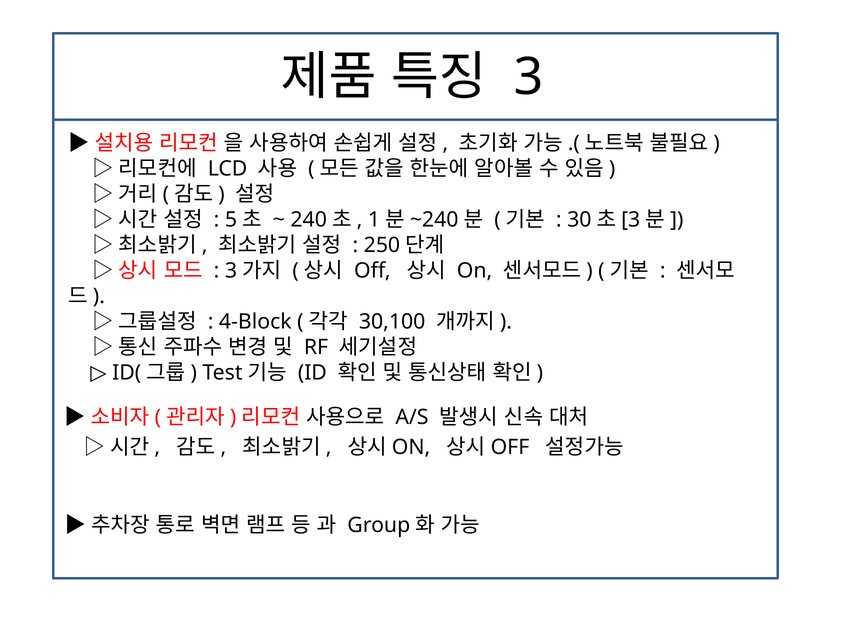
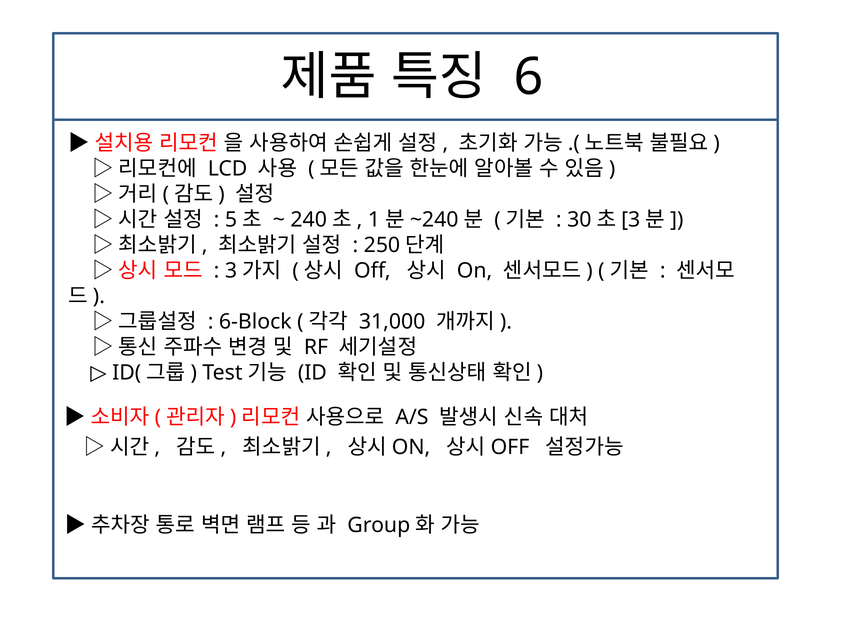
3: 3 -> 6 (529, 77)
4-Block: 4-Block -> 6-Block (255, 322)
30,100: 30,100 -> 31,000 (392, 322)
